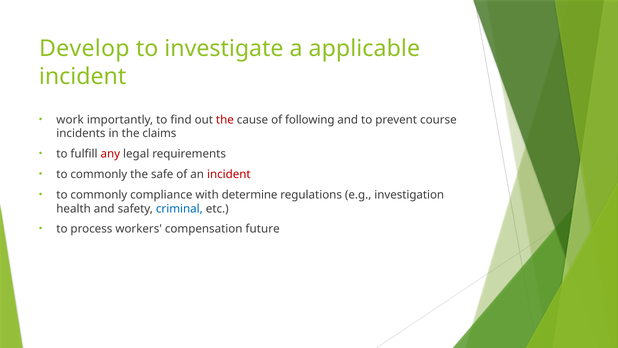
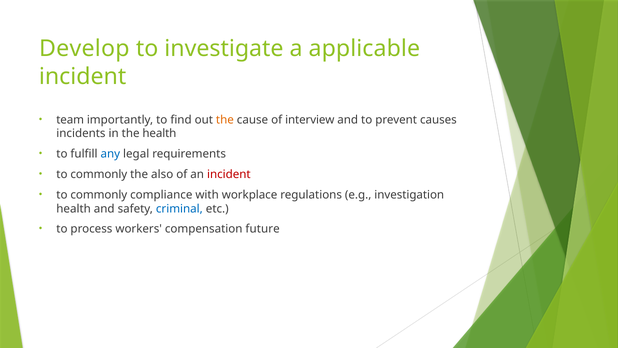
work: work -> team (70, 120)
the colour: red -> orange (225, 120)
following: following -> interview (310, 120)
course: course -> causes (438, 120)
the claims: claims -> health (159, 134)
any colour: red -> blue (110, 154)
safe: safe -> also (162, 174)
determine: determine -> workplace (250, 195)
